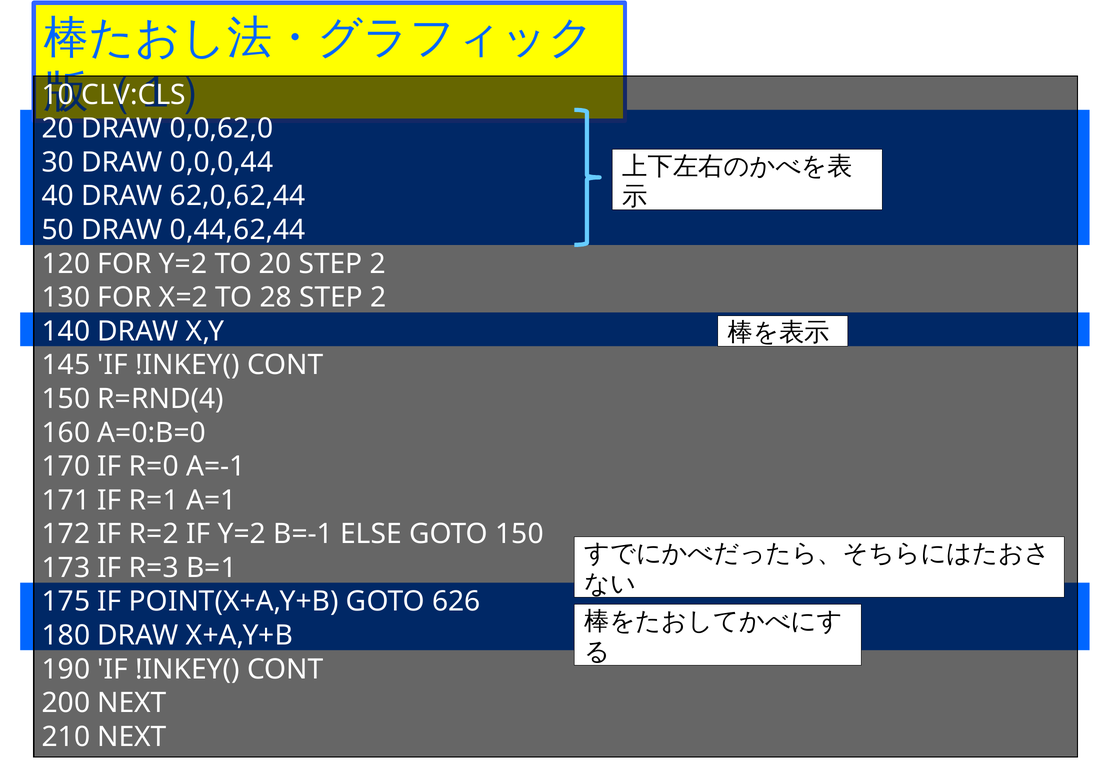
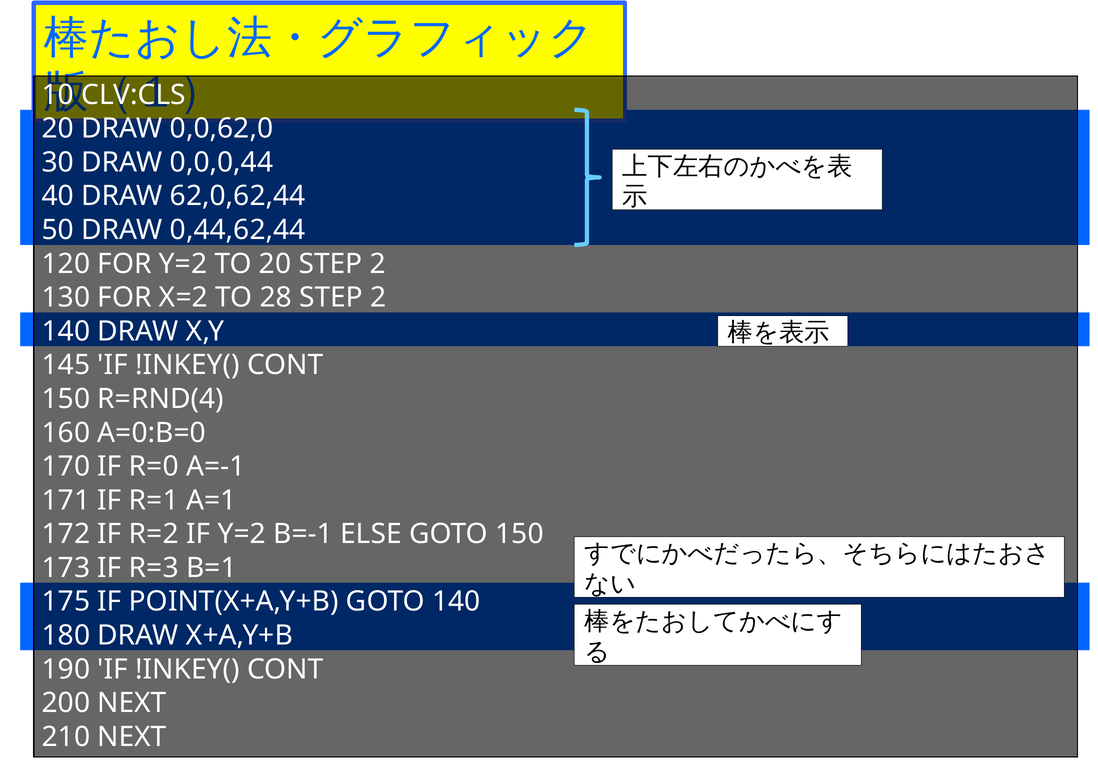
GOTO 626: 626 -> 140 (456, 602)
